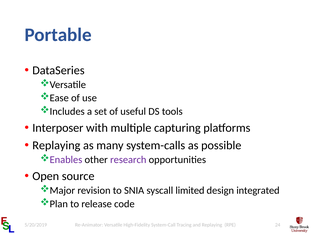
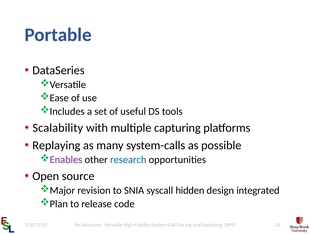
Interposer: Interposer -> Scalability (58, 128)
research colour: purple -> blue (128, 160)
limited: limited -> hidden (190, 190)
